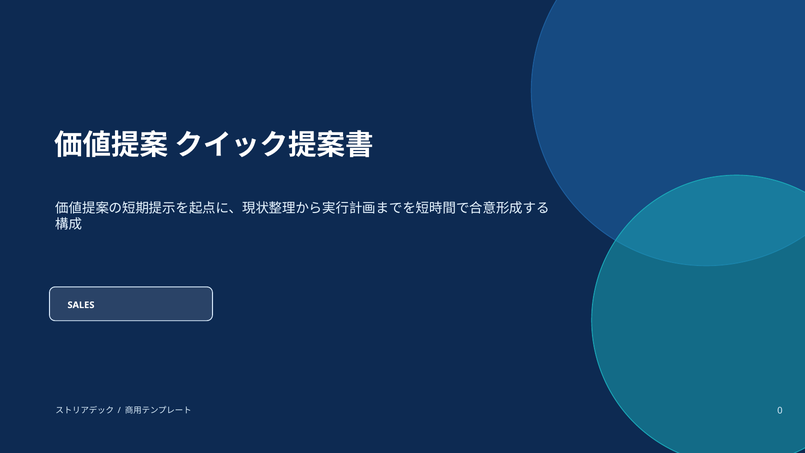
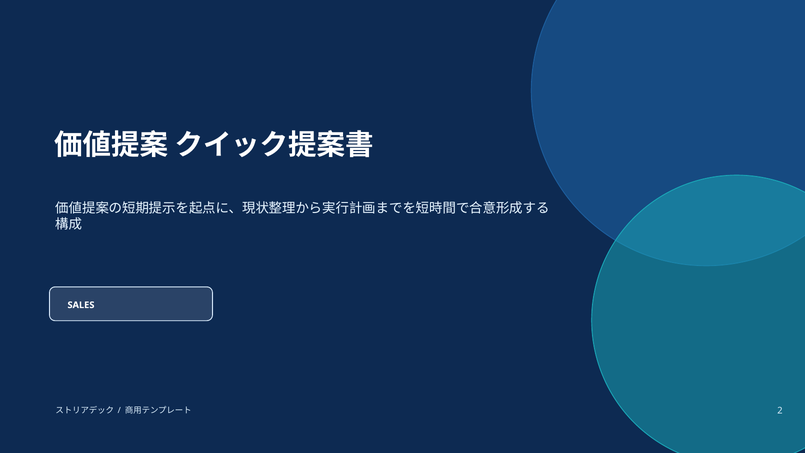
0: 0 -> 2 (780, 411)
